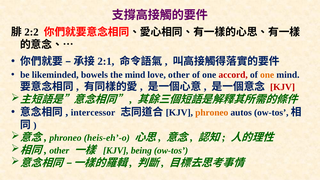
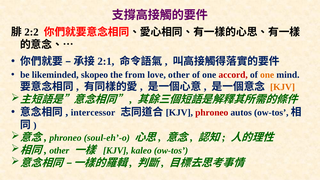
bowels: bowels -> skopeo (94, 75)
the mind: mind -> from (135, 75)
KJV colour: red -> orange (283, 87)
phroneo colour: orange -> red (212, 113)
heis-eh’-o: heis-eh’-o -> soul-eh’-o (107, 138)
being: being -> kaleo (141, 151)
